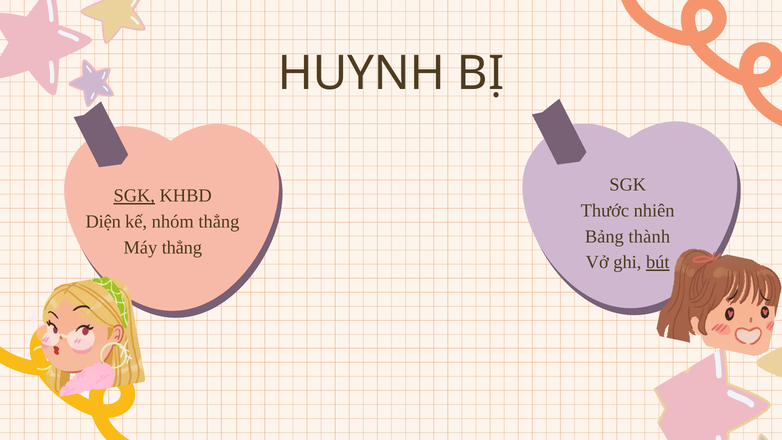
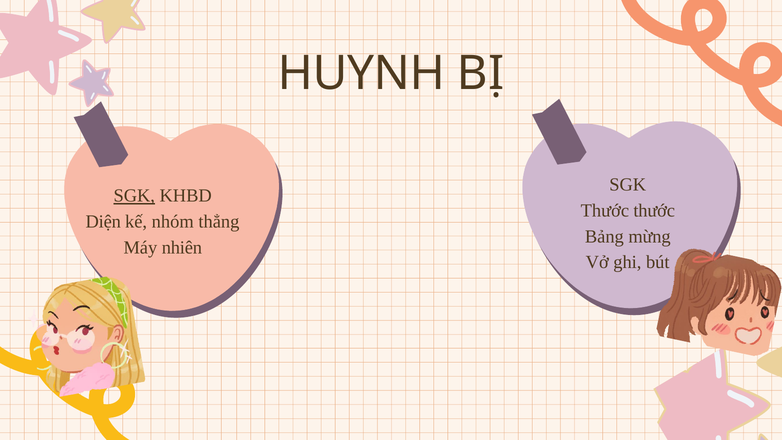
Thước nhiên: nhiên -> thước (654, 211)
thành: thành -> mừng (650, 236)
Máy thẳng: thẳng -> nhiên (182, 247)
bút underline: present -> none (658, 262)
